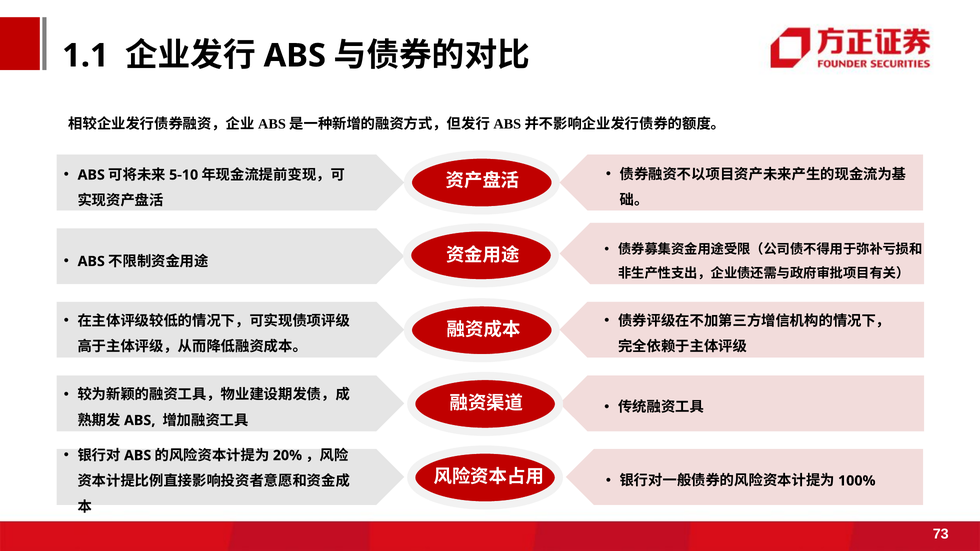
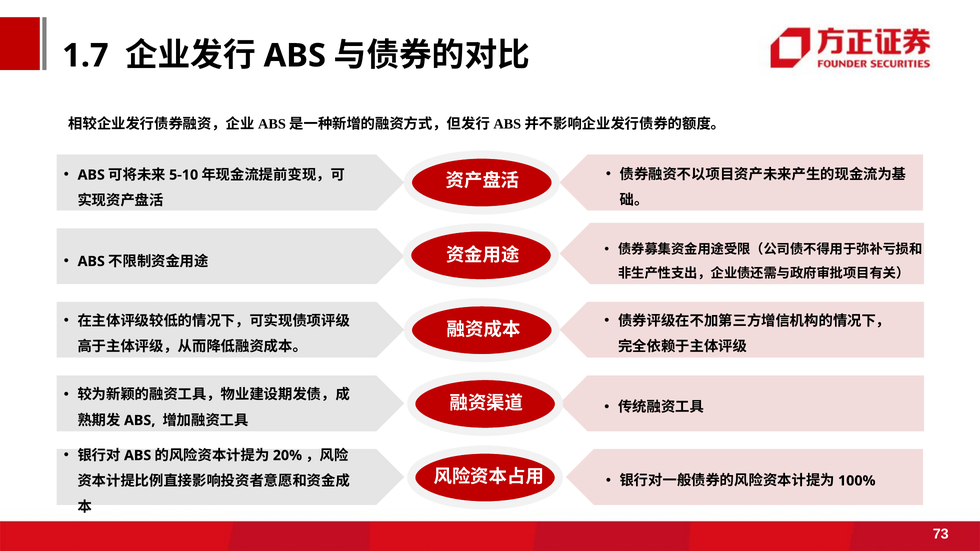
1.1: 1.1 -> 1.7 (85, 56)
